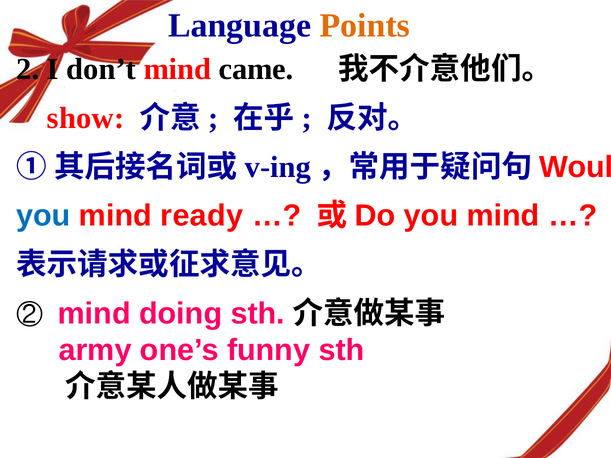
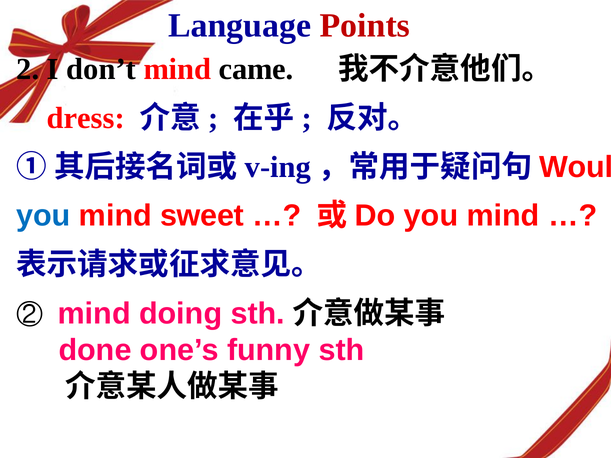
Points colour: orange -> red (365, 26)
show: show -> dress (86, 118)
ready: ready -> sweet (202, 216)
army: army -> done (95, 350)
